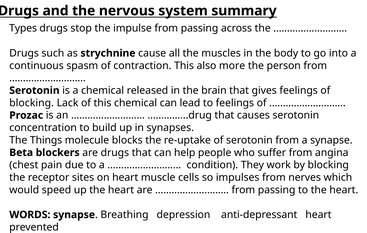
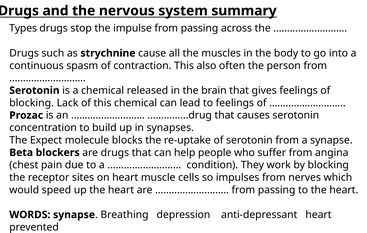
more: more -> often (232, 66)
Things: Things -> Expect (46, 140)
